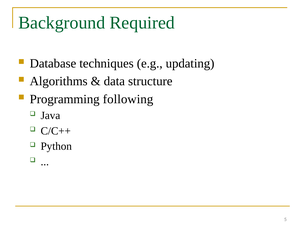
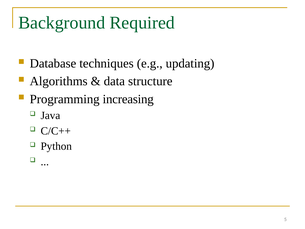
following: following -> increasing (128, 99)
